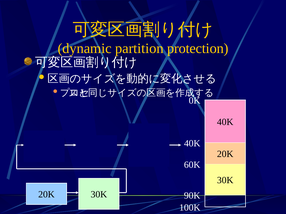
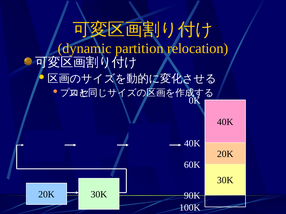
protection: protection -> relocation (198, 48)
